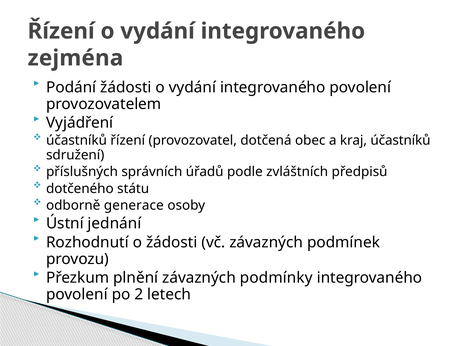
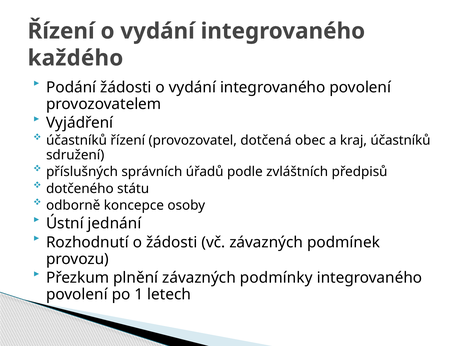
zejména: zejména -> každého (75, 58)
generace: generace -> koncepce (134, 205)
2: 2 -> 1 (139, 294)
